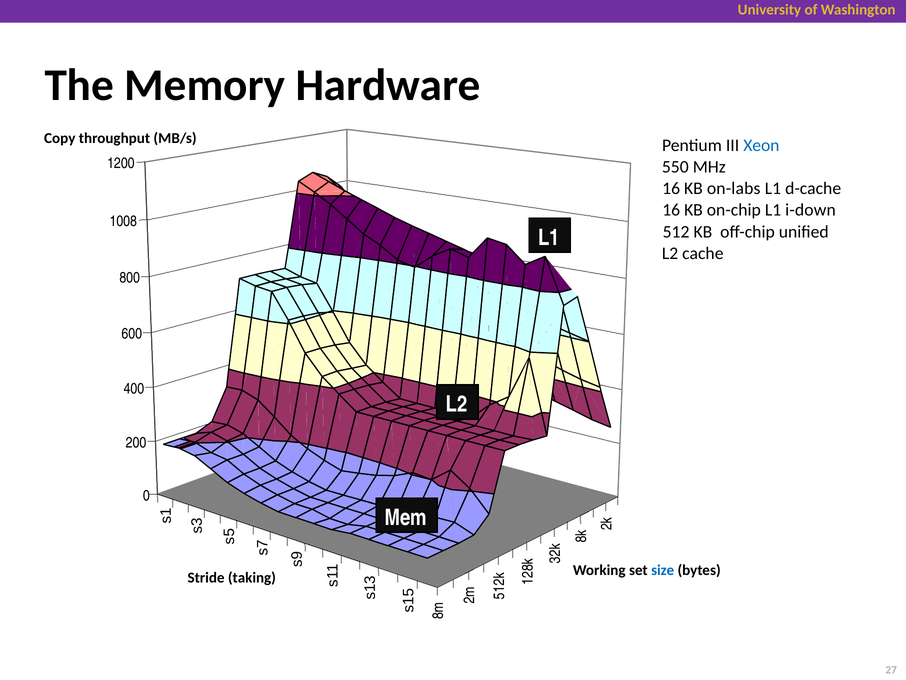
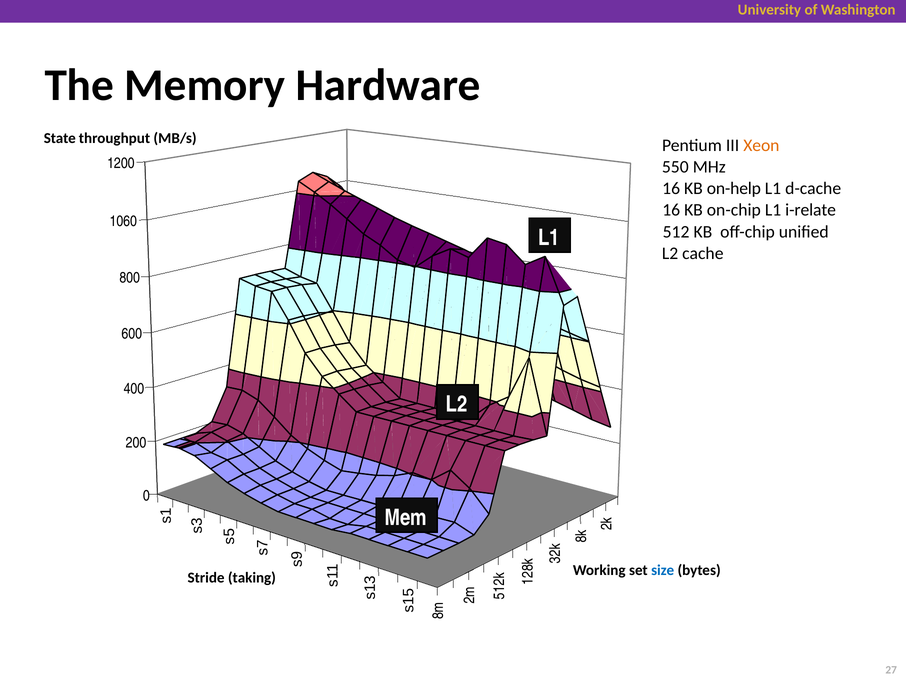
Copy: Copy -> State (60, 138)
Xeon colour: blue -> orange (761, 145)
on-labs: on-labs -> on-help (734, 188)
i-down: i-down -> i-relate (811, 210)
1008: 1008 -> 1060 (123, 221)
